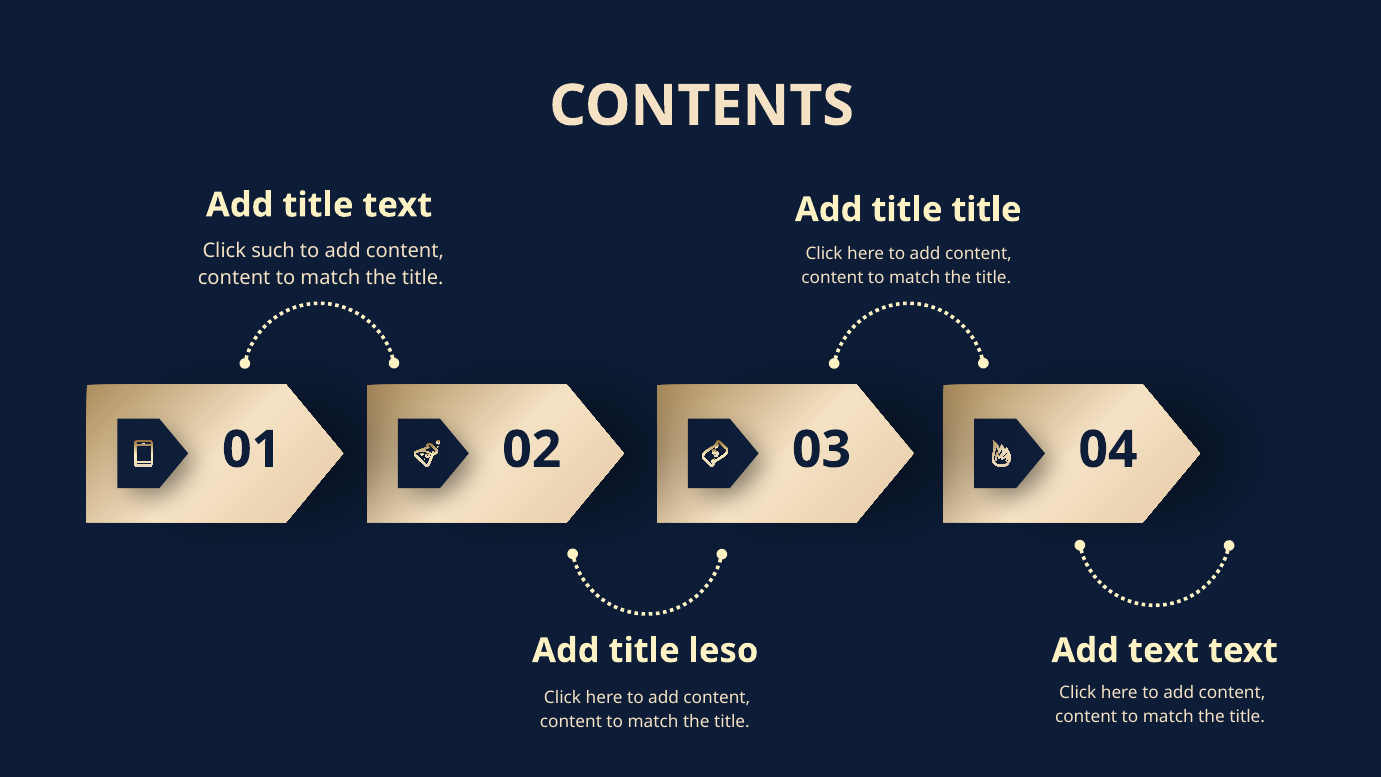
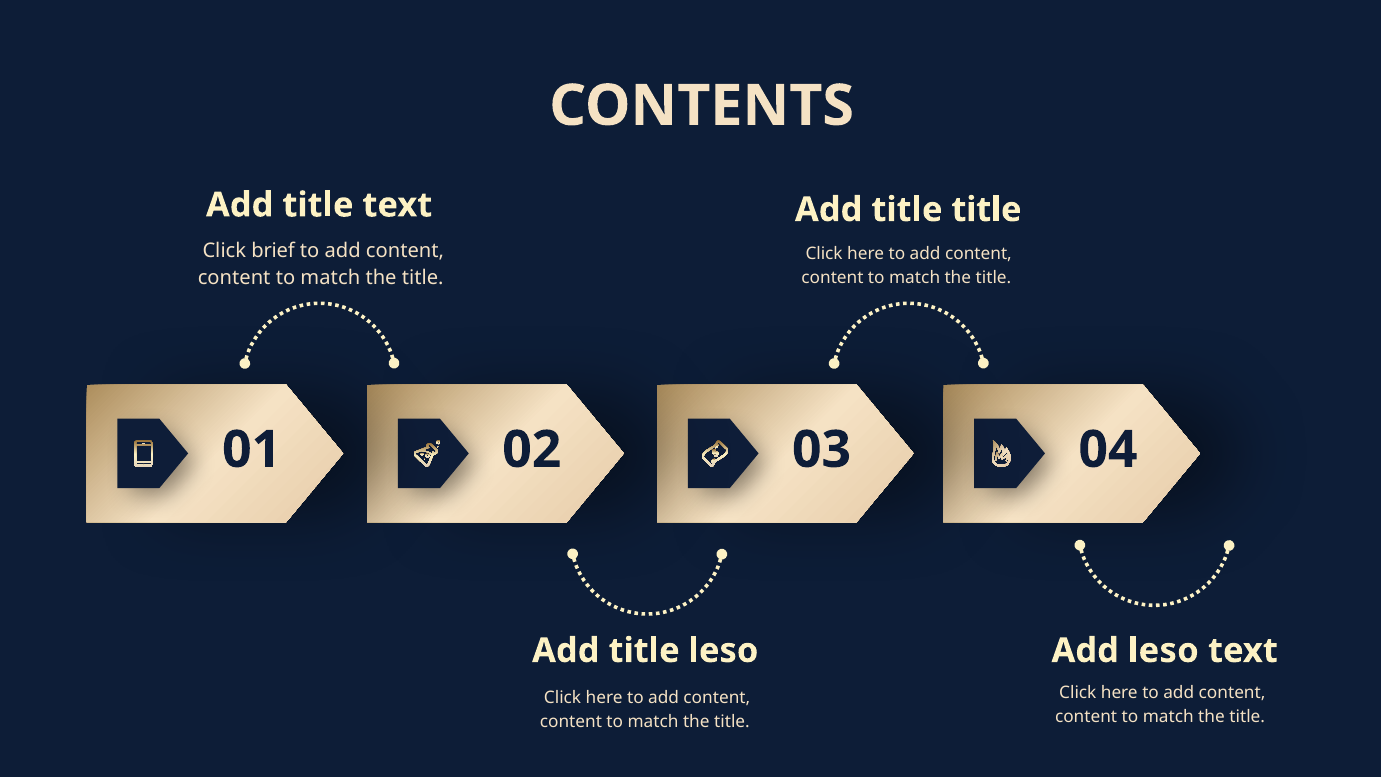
such: such -> brief (273, 250)
Add text: text -> leso (1163, 650)
